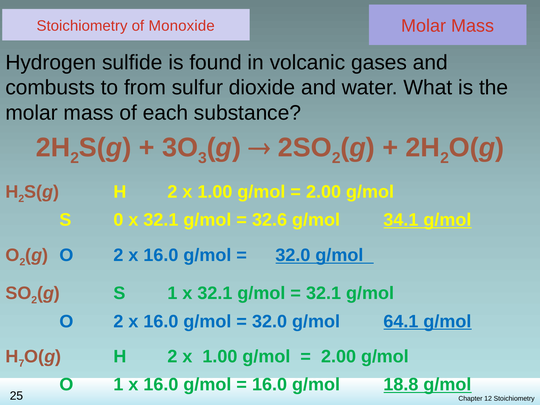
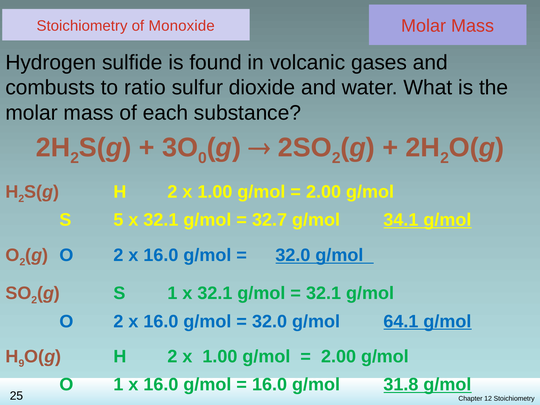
from: from -> ratio (145, 88)
3: 3 -> 0 (202, 158)
0: 0 -> 5 (119, 220)
32.6: 32.6 -> 32.7 (270, 220)
7: 7 -> 9 (21, 364)
18.8: 18.8 -> 31.8 (401, 385)
